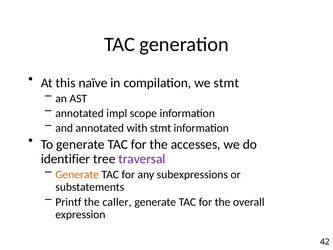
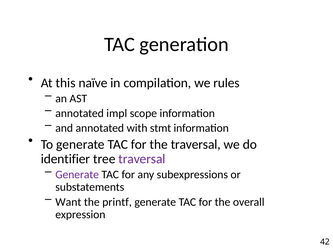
we stmt: stmt -> rules (227, 83)
the accesses: accesses -> traversal (196, 144)
Generate colour: orange -> purple (77, 174)
Printf: Printf -> Want (68, 202)
caller: caller -> printf (117, 202)
